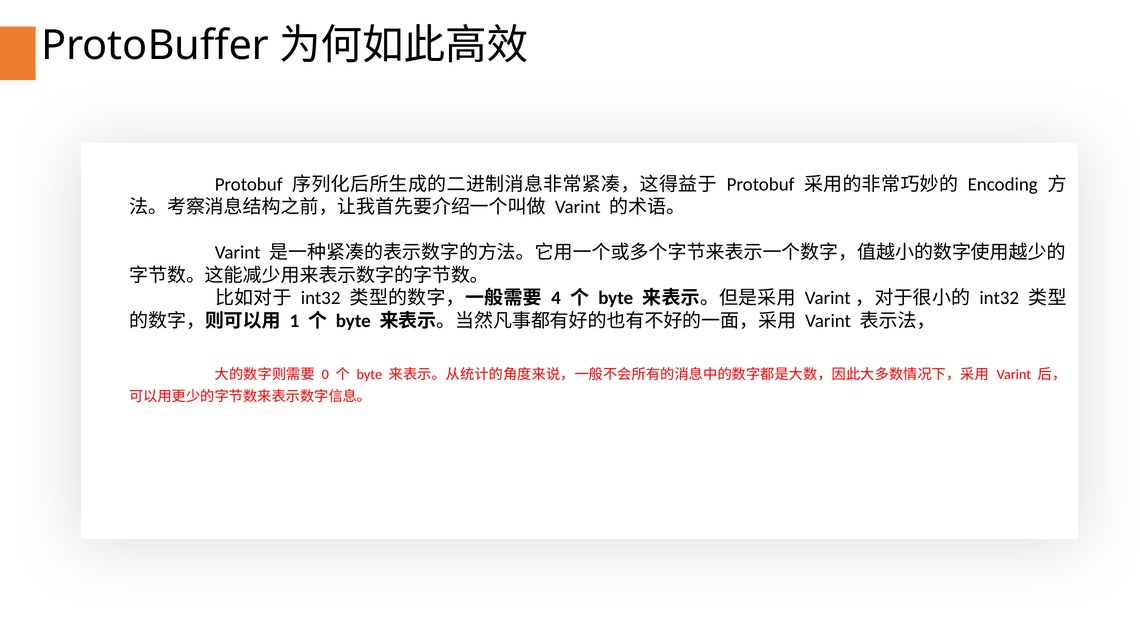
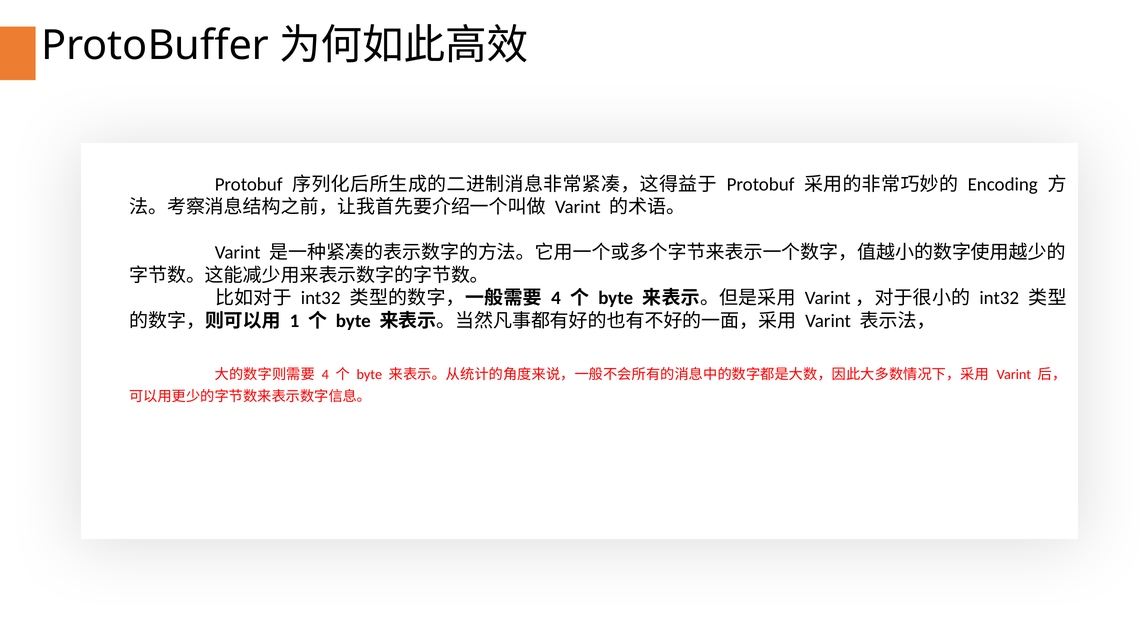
0: 0 -> 4 (325, 375)
